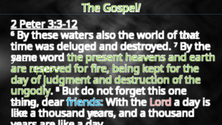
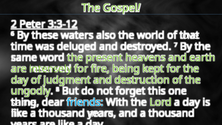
years: years -> came (24, 58)
opposed: opposed -> intensely (50, 69)
Lord colour: pink -> light green (161, 102)
last: last -> fire (19, 113)
